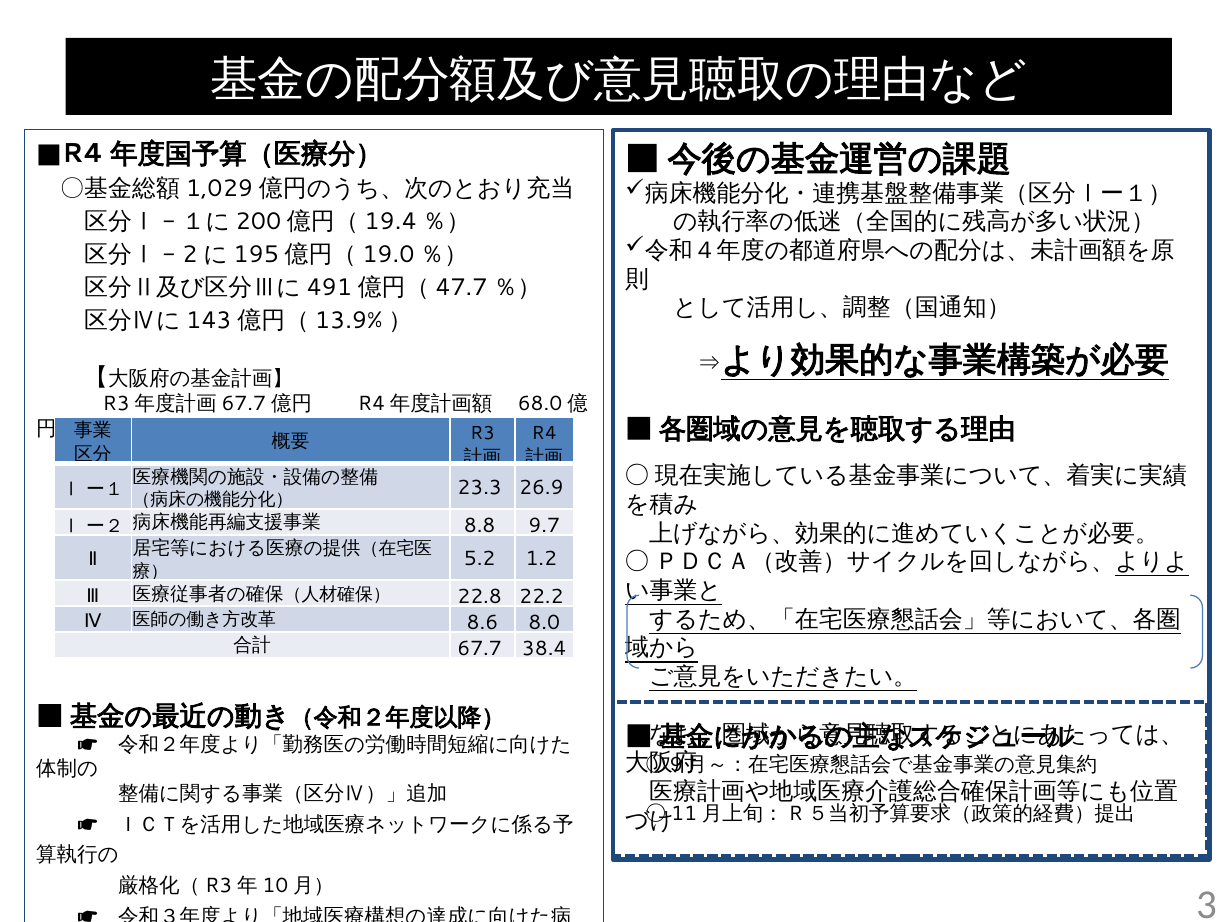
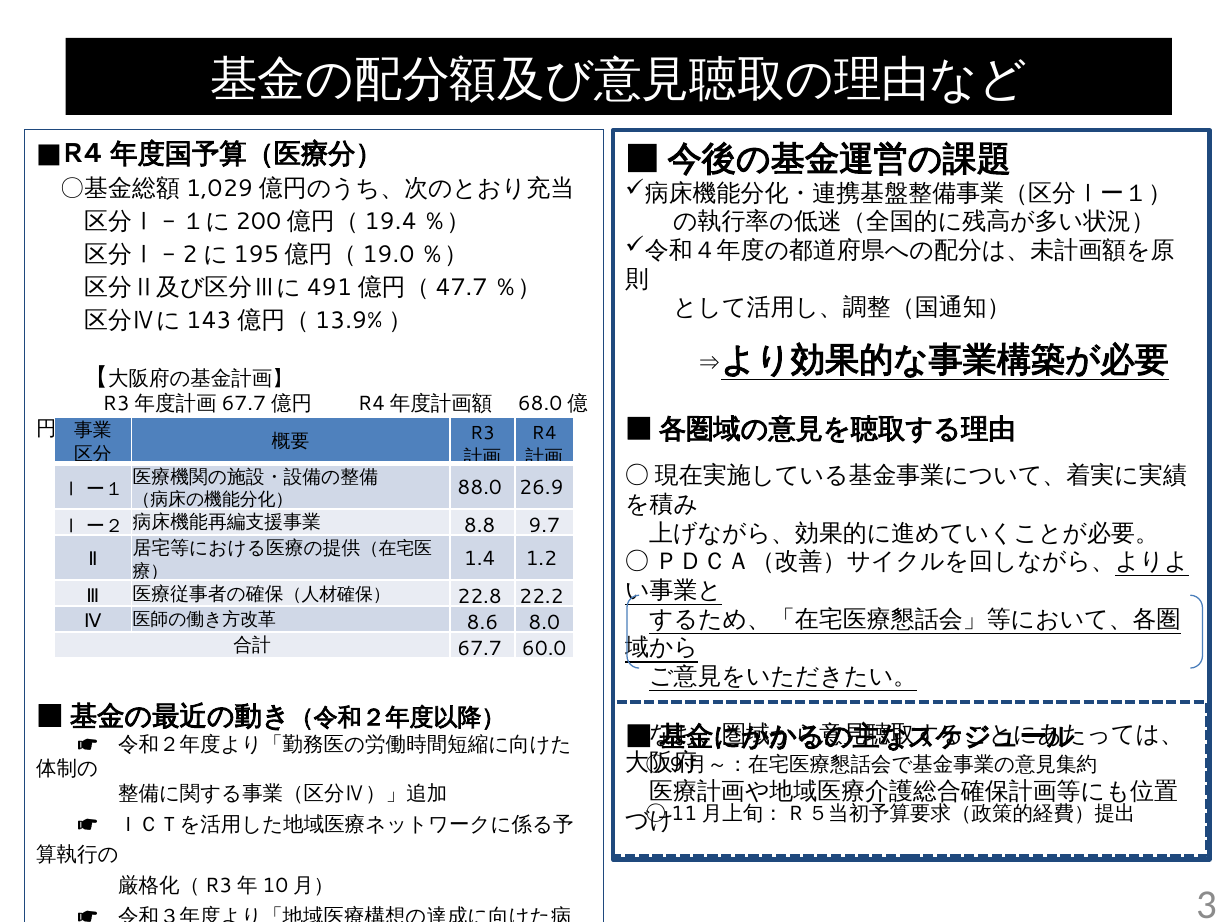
23.3: 23.3 -> 88.0 (480, 488)
5.2: 5.2 -> 1.4 (480, 559)
38.4: 38.4 -> 60.0 (544, 649)
